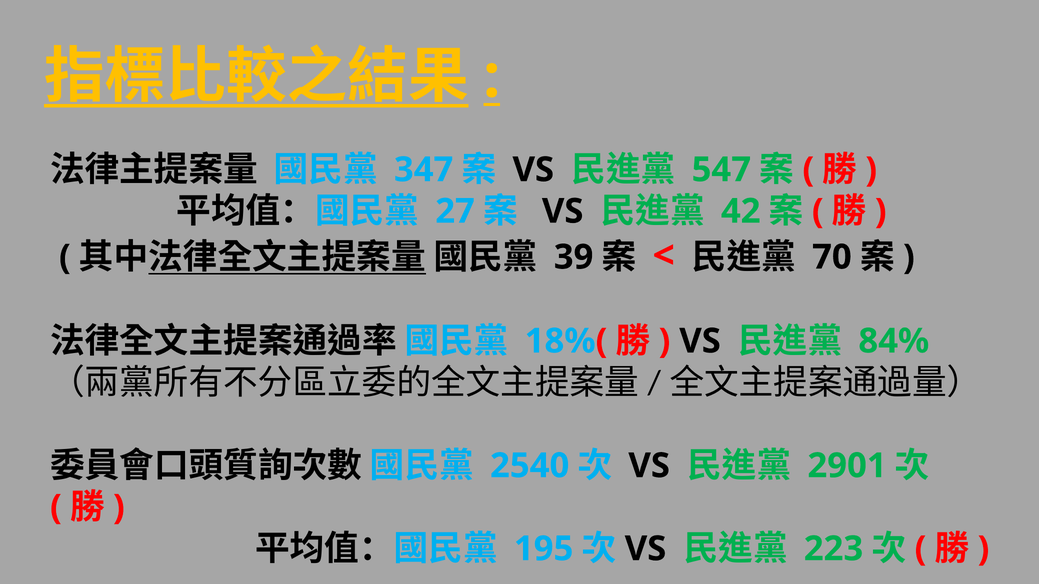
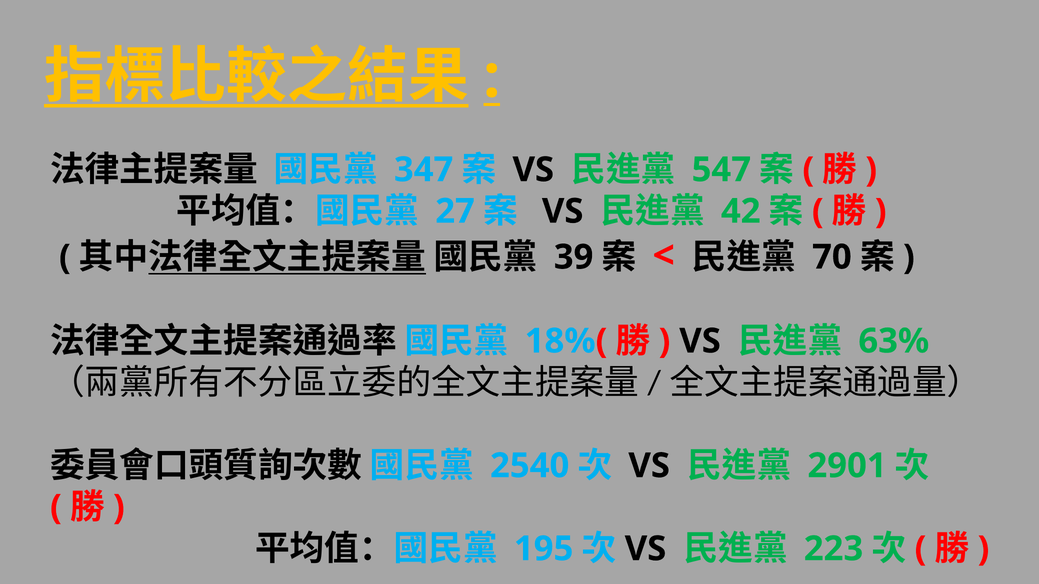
84%: 84% -> 63% (894, 341)
